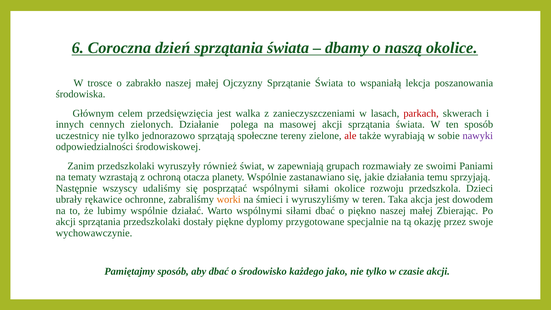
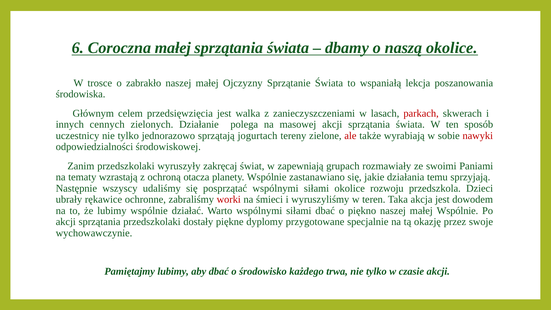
Coroczna dzień: dzień -> małej (173, 48)
społeczne: społeczne -> jogurtach (258, 136)
nawyki colour: purple -> red (478, 136)
również: również -> zakręcaj (220, 166)
worki colour: orange -> red (229, 199)
małej Zbierając: Zbierając -> Wspólnie (457, 211)
Pamiętajmy sposób: sposób -> lubimy (173, 271)
jako: jako -> trwa (337, 271)
